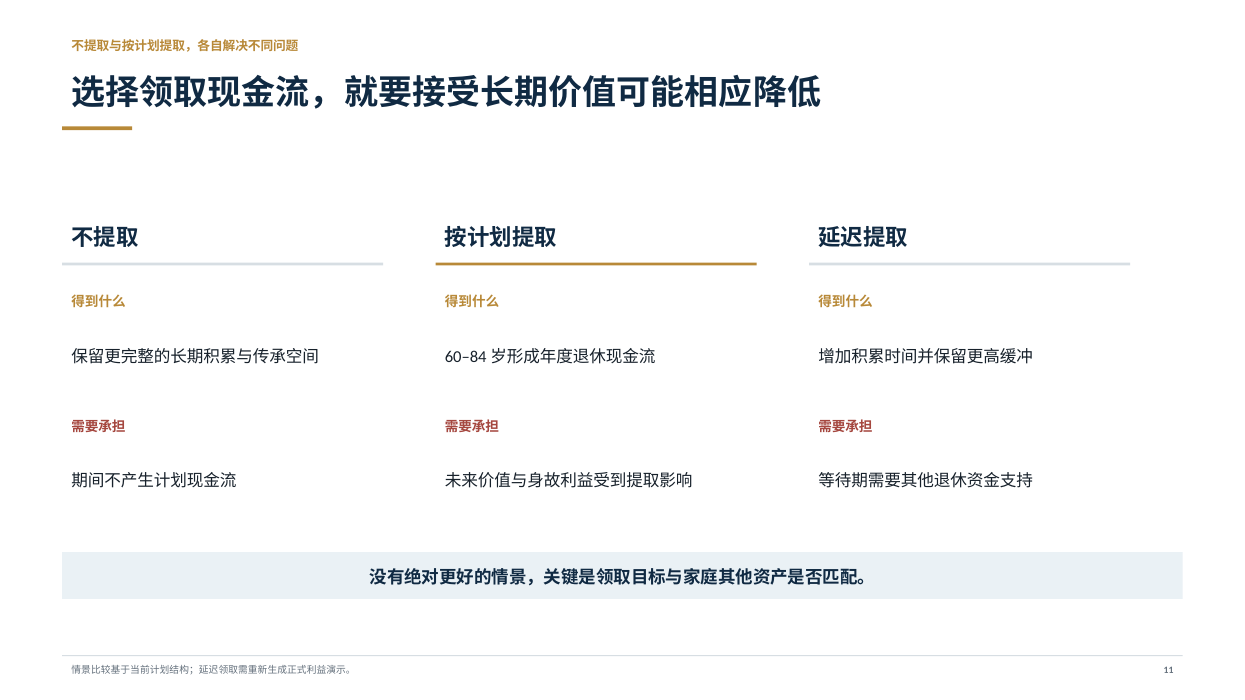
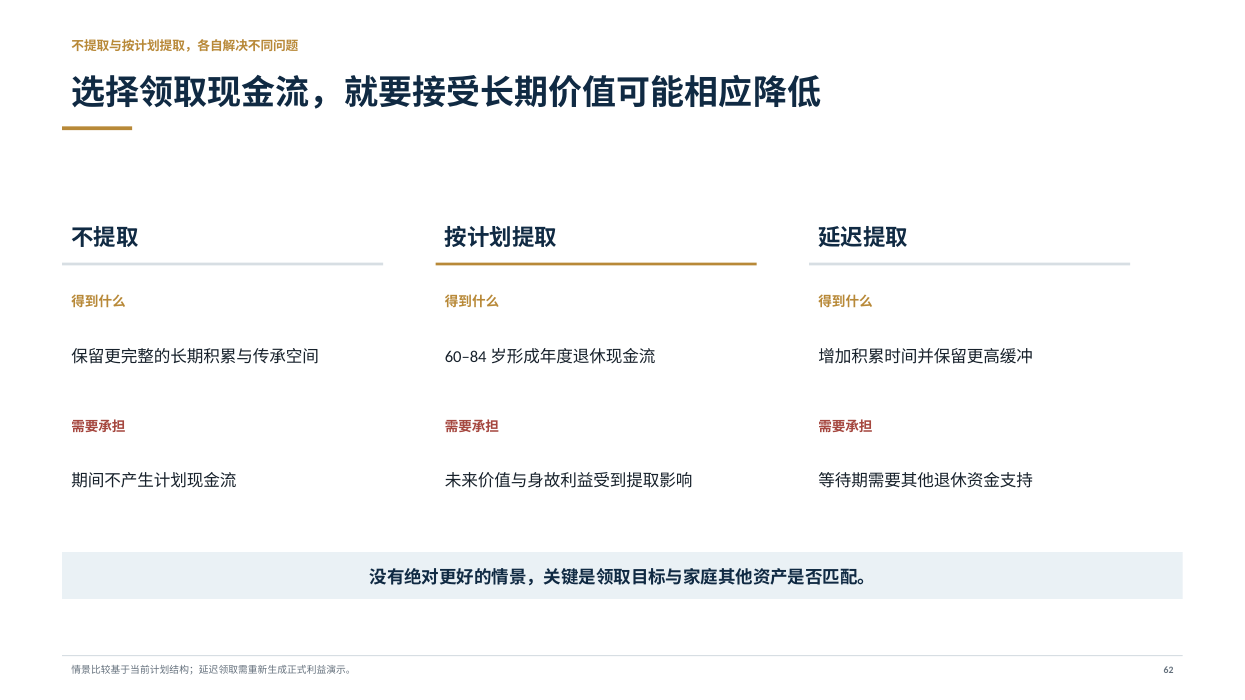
11: 11 -> 62 (1169, 671)
